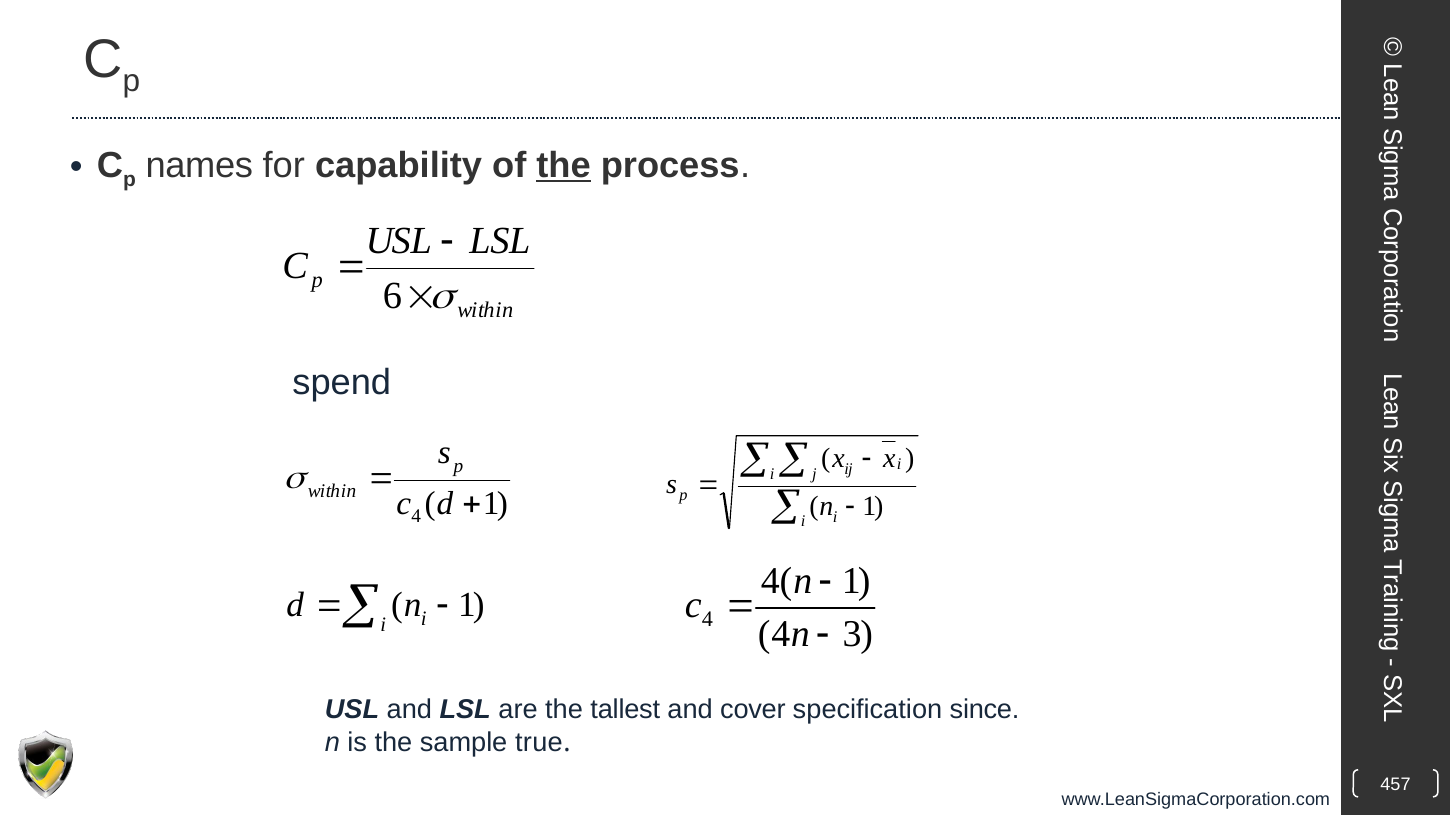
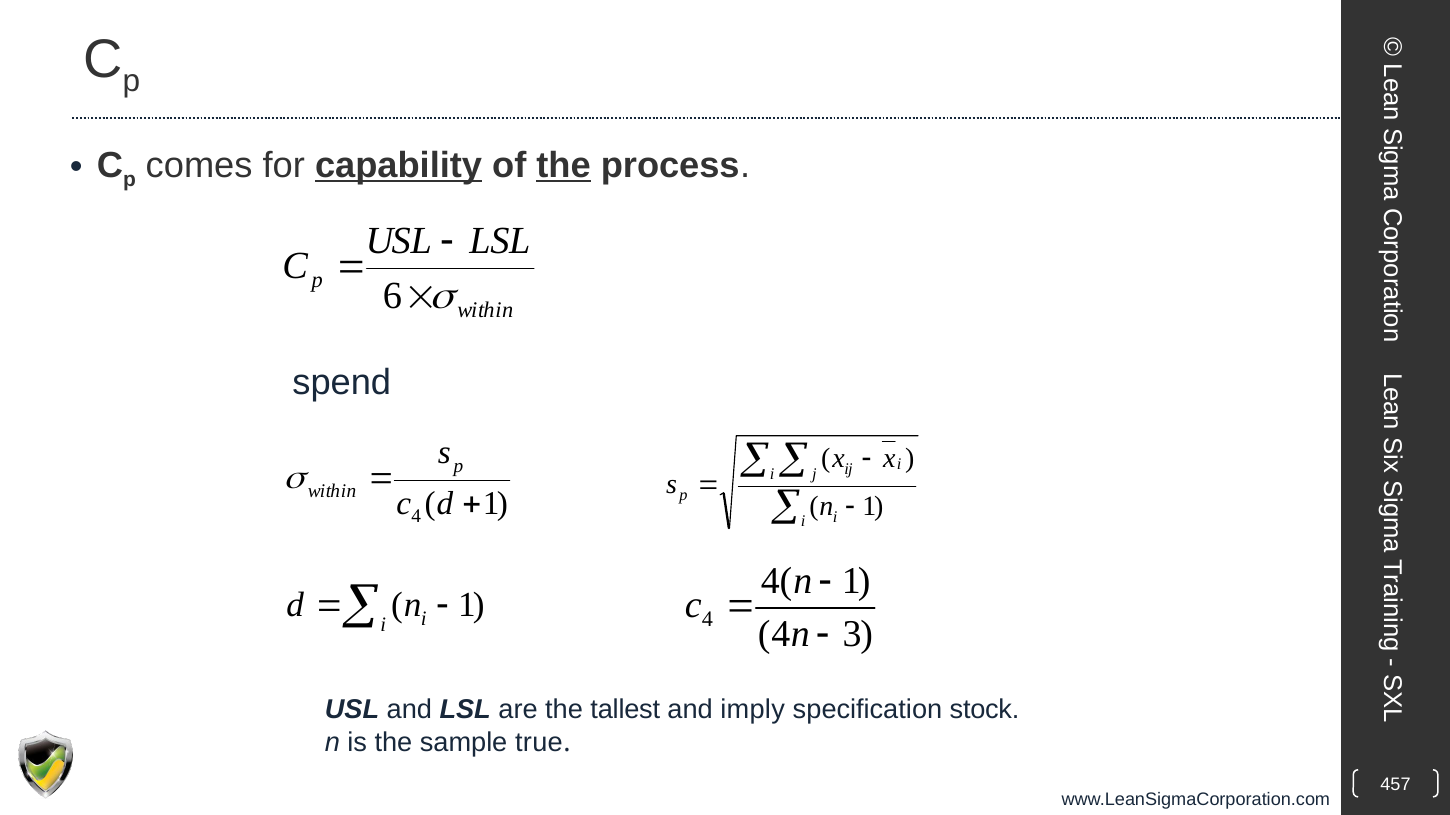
names: names -> comes (199, 166)
capability underline: none -> present (399, 166)
cover: cover -> imply (753, 710)
since: since -> stock (985, 710)
